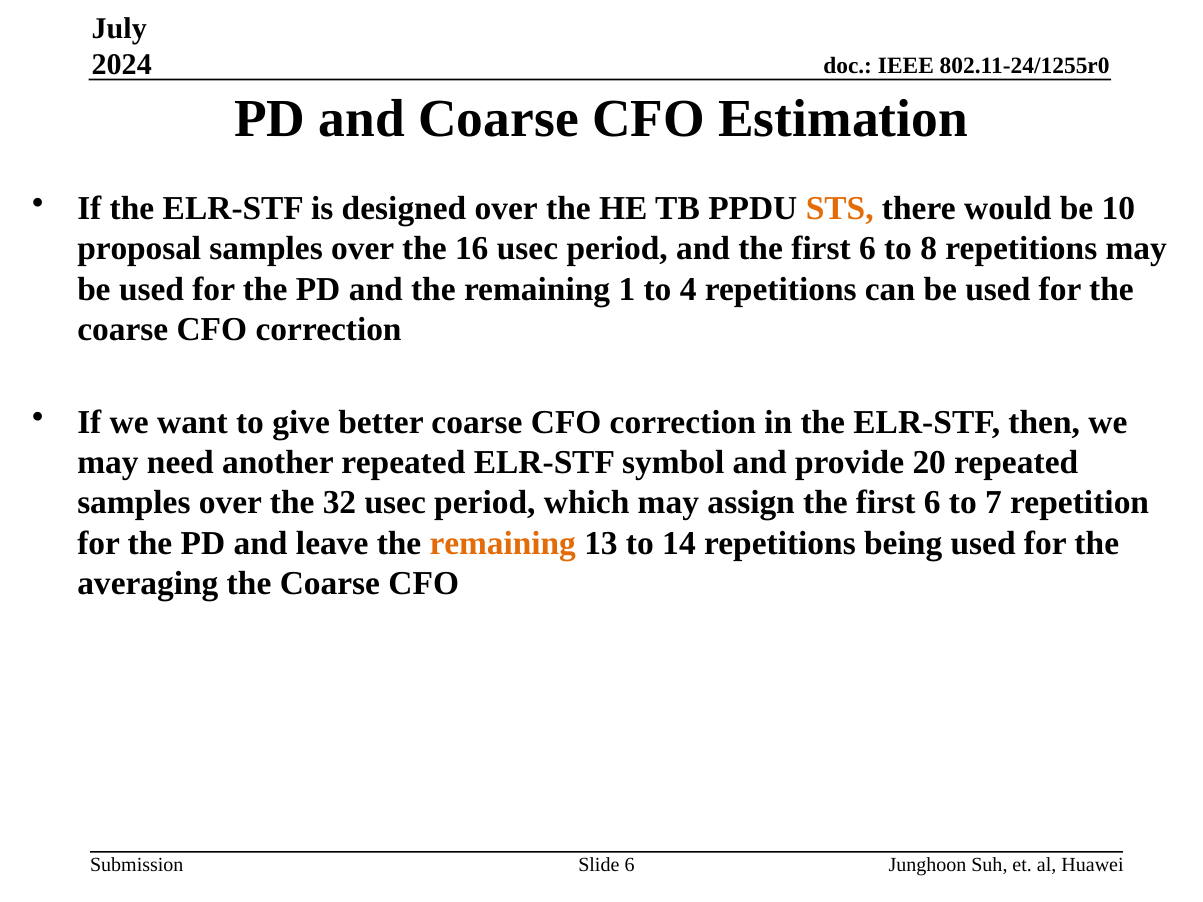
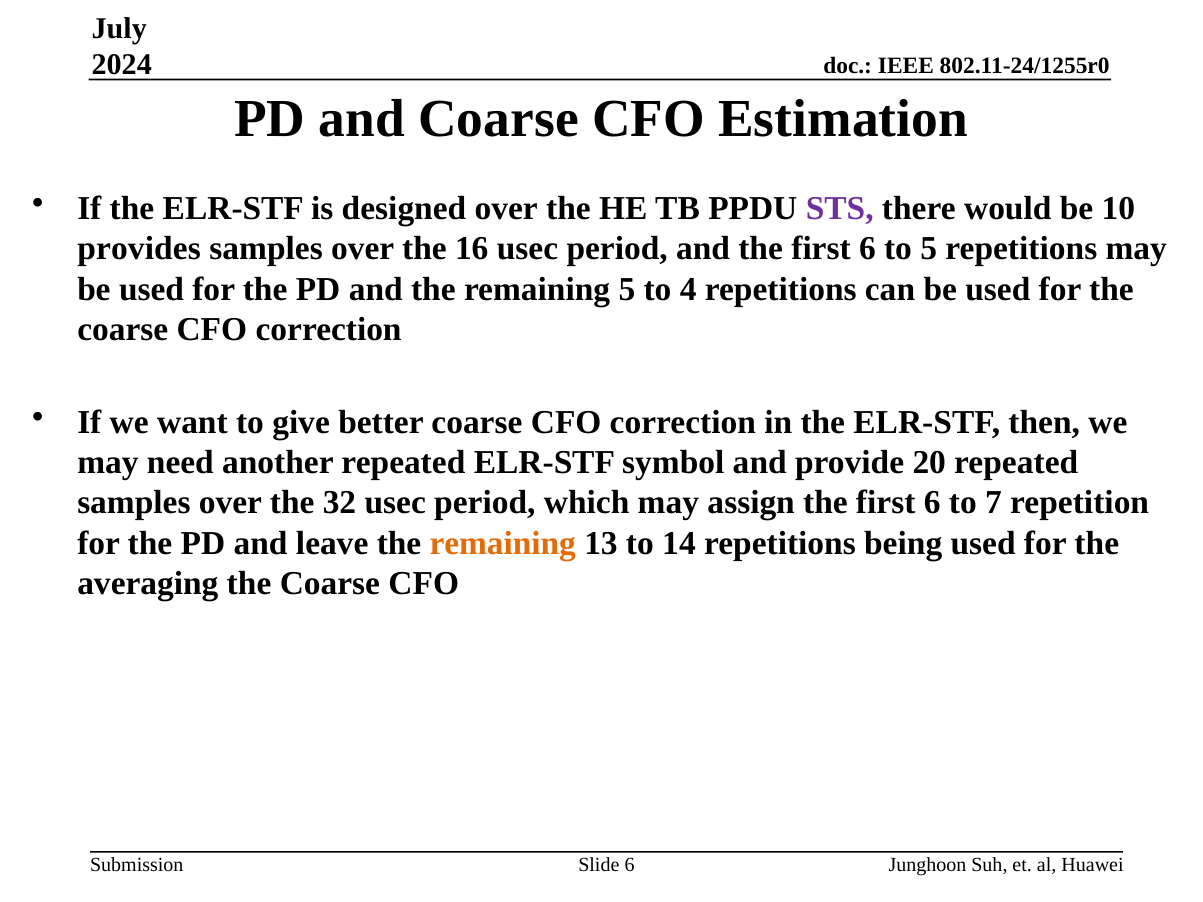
STS colour: orange -> purple (840, 209)
proposal: proposal -> provides (139, 249)
to 8: 8 -> 5 (929, 249)
remaining 1: 1 -> 5 (627, 289)
